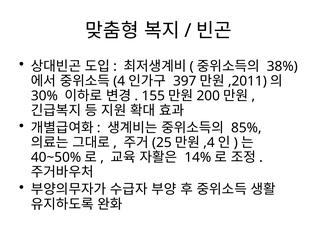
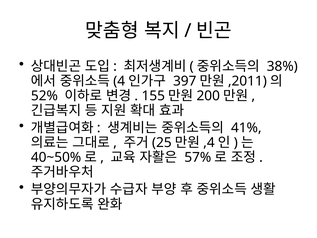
30%: 30% -> 52% (44, 96)
85%: 85% -> 41% (246, 128)
14%: 14% -> 57% (198, 157)
